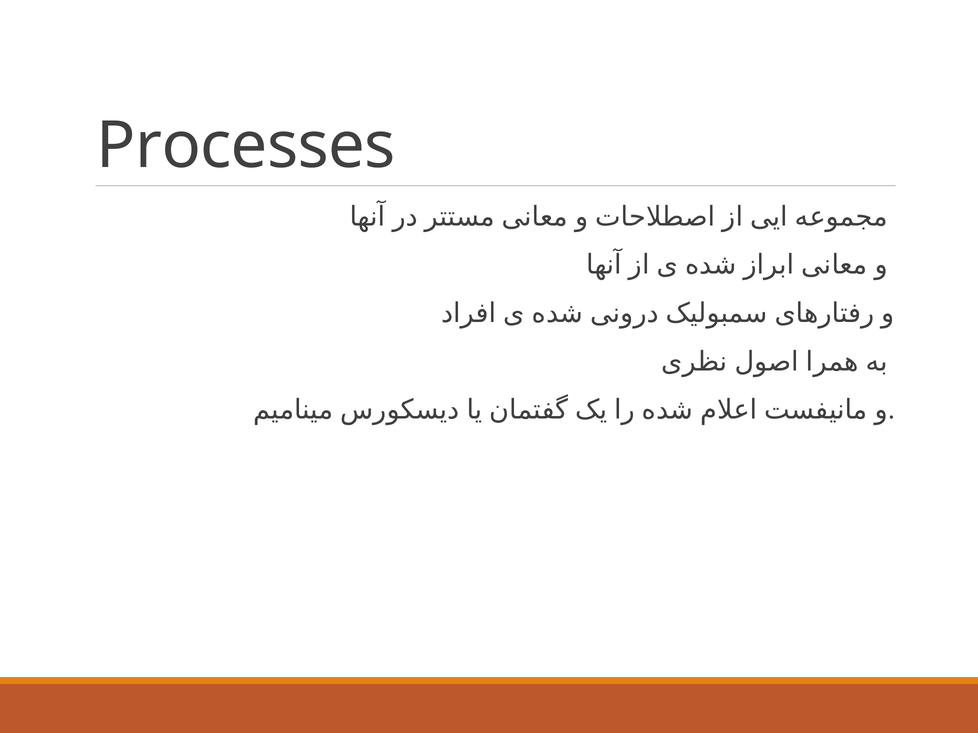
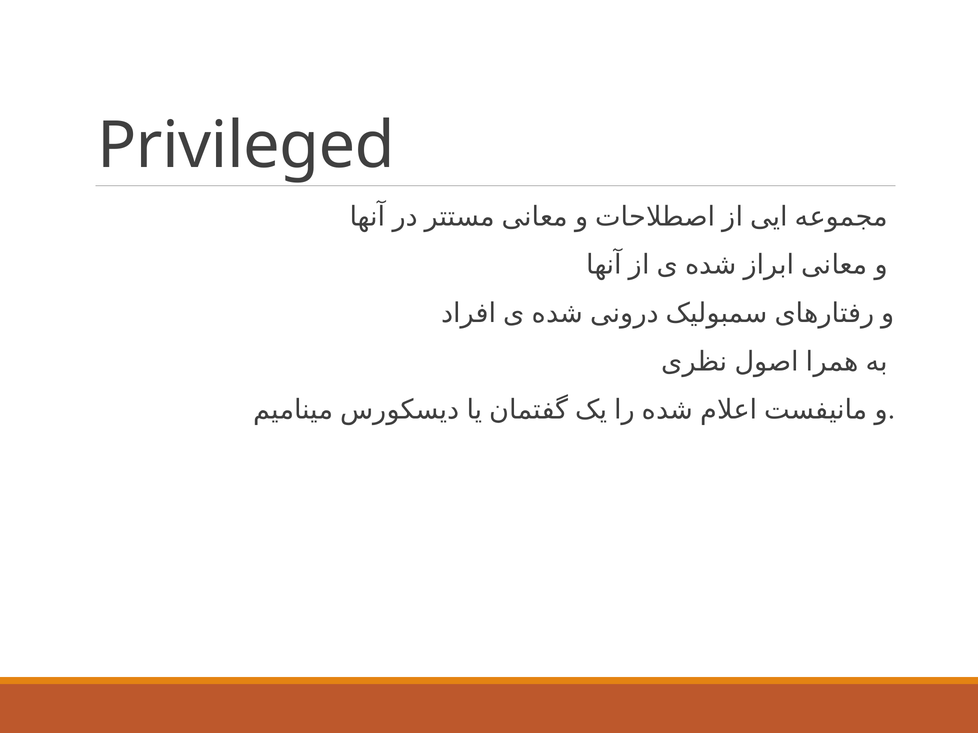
Processes: Processes -> Privileged (246, 146)
